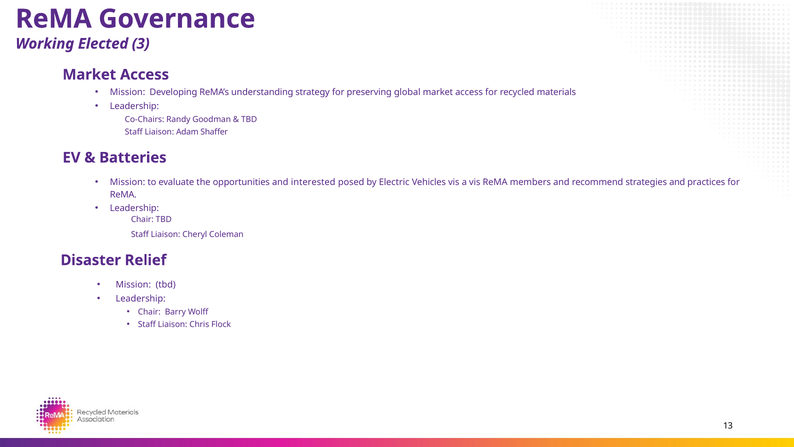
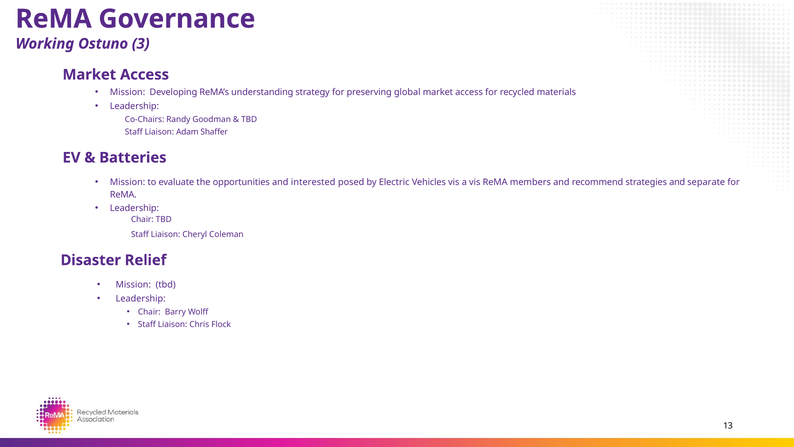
Elected: Elected -> Ostuno (103, 44)
practices: practices -> separate (706, 182)
